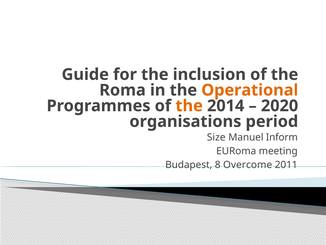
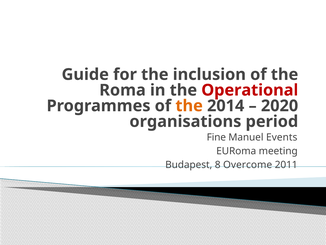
Operational colour: orange -> red (250, 90)
Size: Size -> Fine (216, 137)
Inform: Inform -> Events (282, 137)
